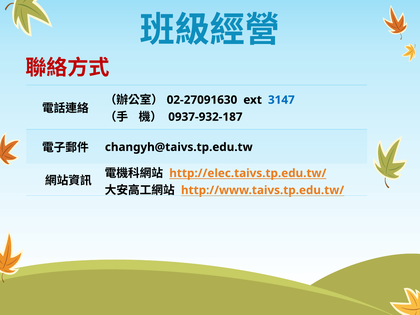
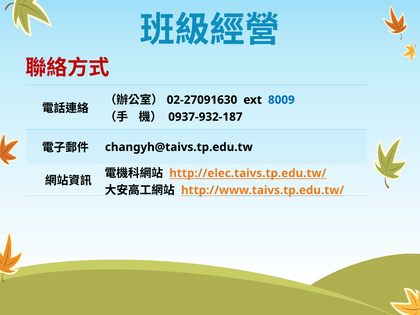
3147: 3147 -> 8009 (281, 100)
